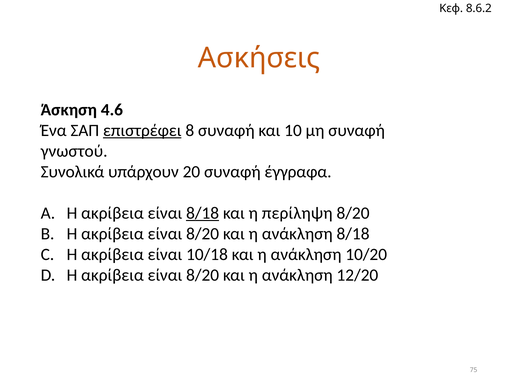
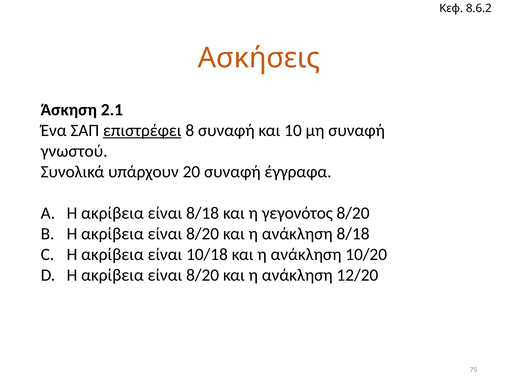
4.6: 4.6 -> 2.1 (112, 110)
8/18 underline: present -> none (203, 213)
περίληψη: περίληψη -> γεγονότος (297, 213)
